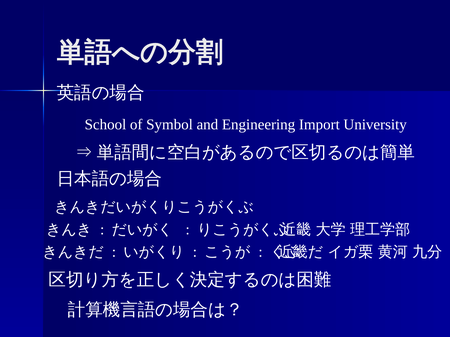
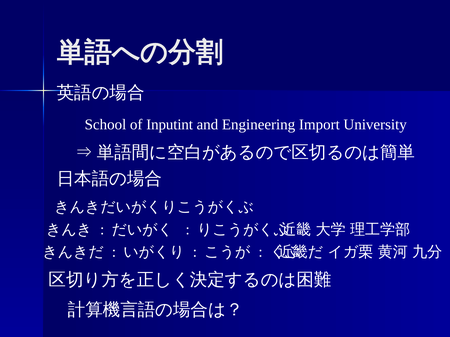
Symbol: Symbol -> Inputint (170, 125)
